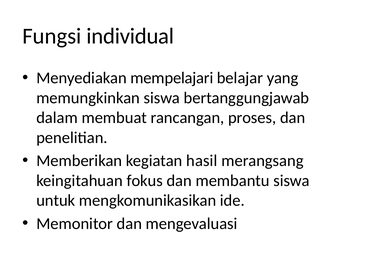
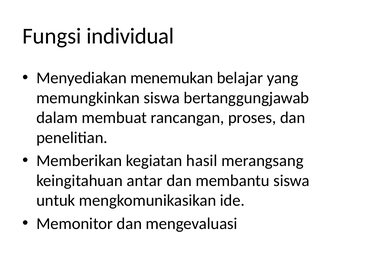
mempelajari: mempelajari -> menemukan (172, 78)
fokus: fokus -> antar (145, 181)
